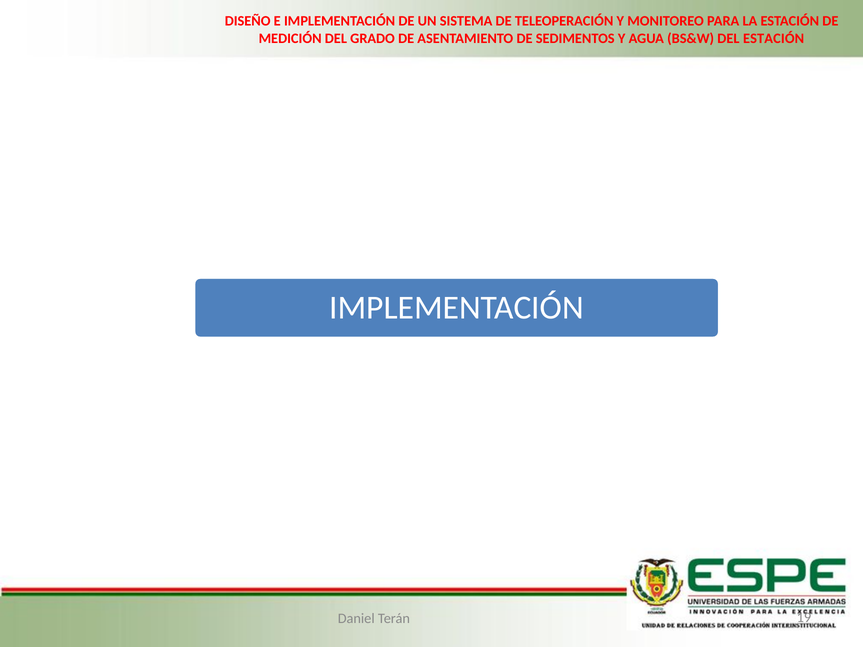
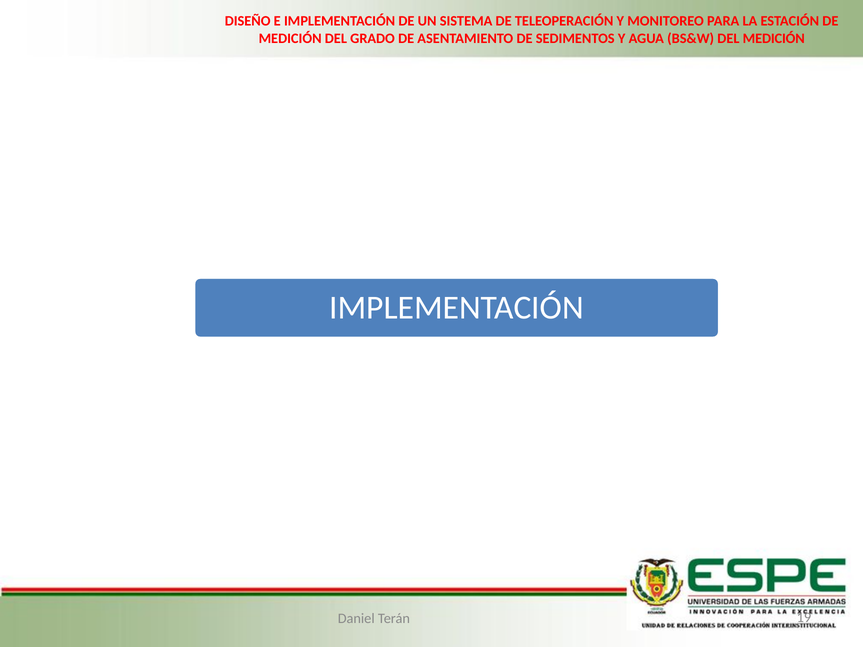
DEL ESTACIÓN: ESTACIÓN -> MEDICIÓN (774, 38)
